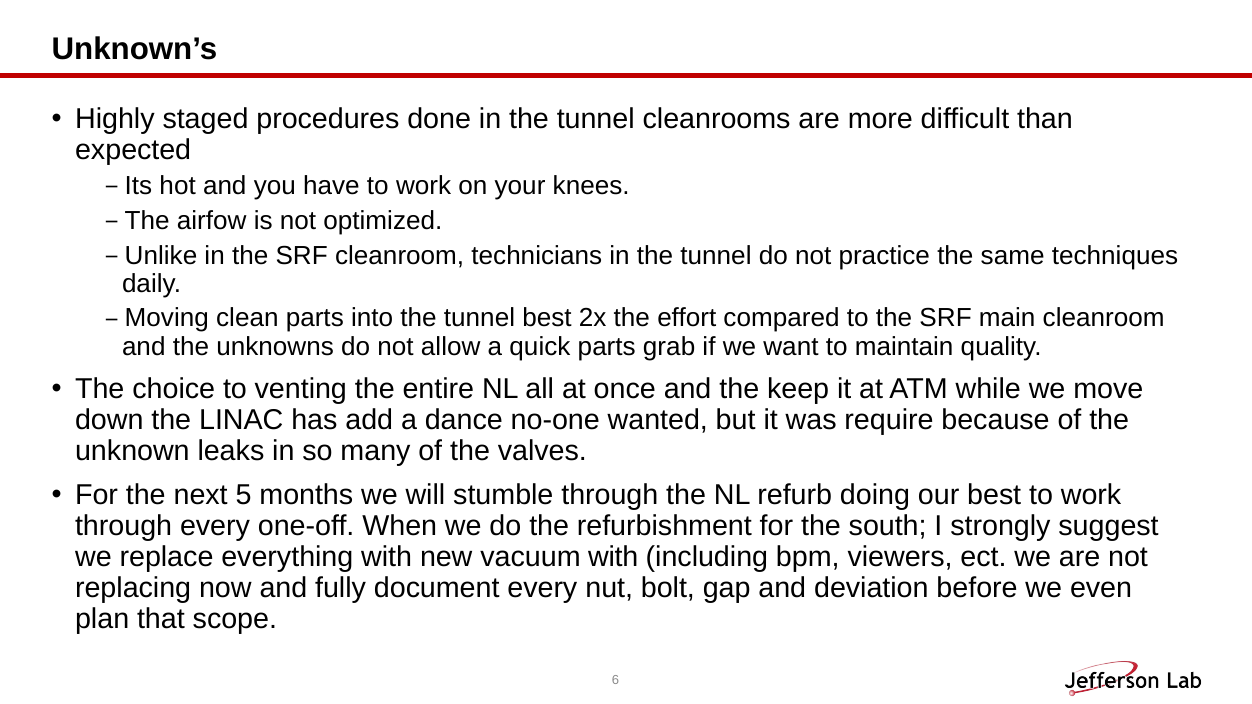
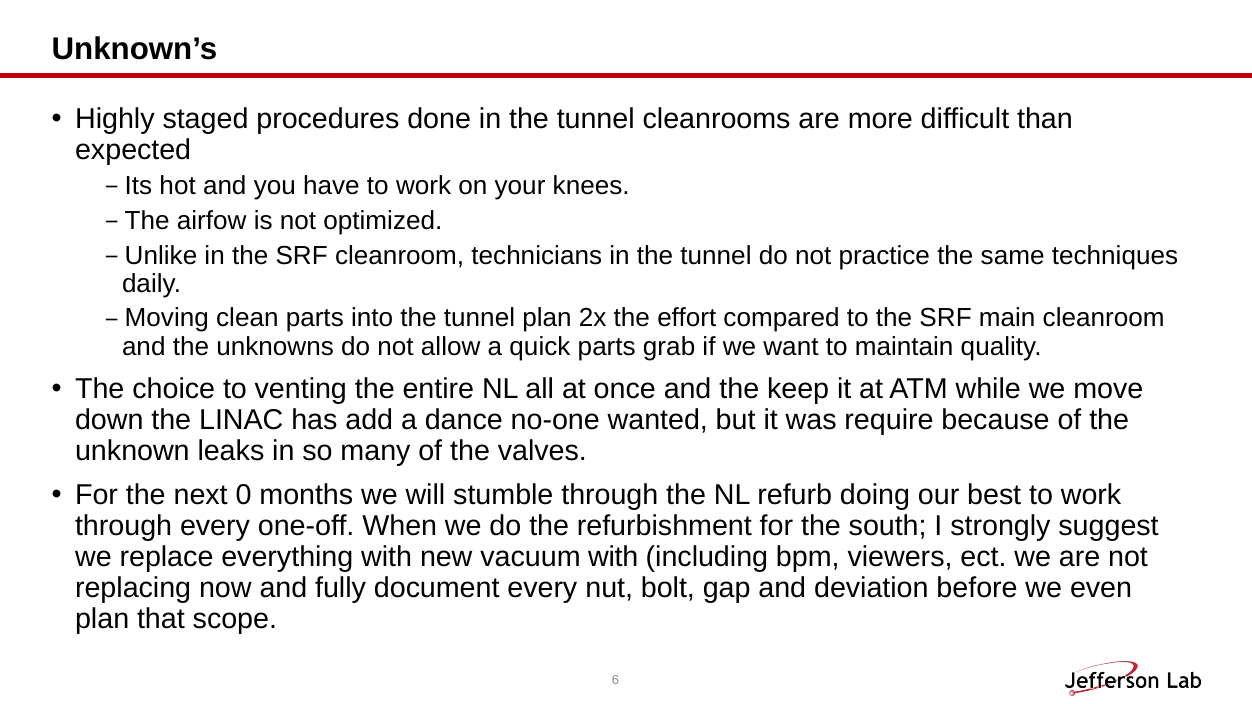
tunnel best: best -> plan (547, 318)
5: 5 -> 0 (244, 495)
